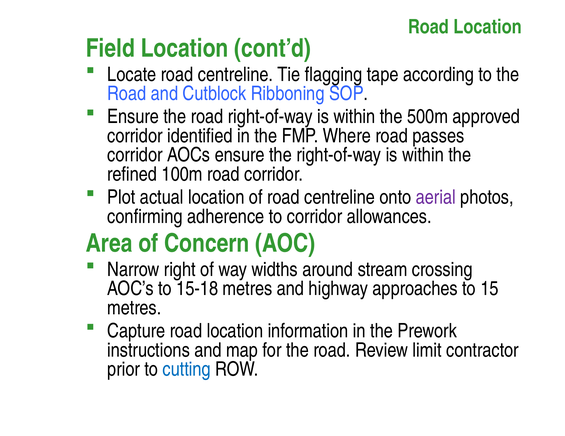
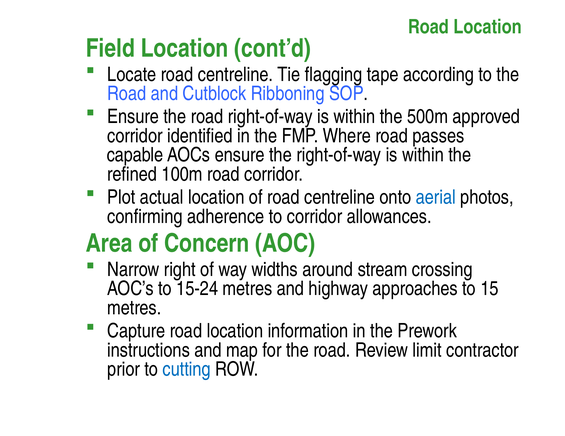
corridor: corridor -> capable (135, 155)
aerial colour: purple -> blue (436, 198)
15-18: 15-18 -> 15-24 (197, 289)
